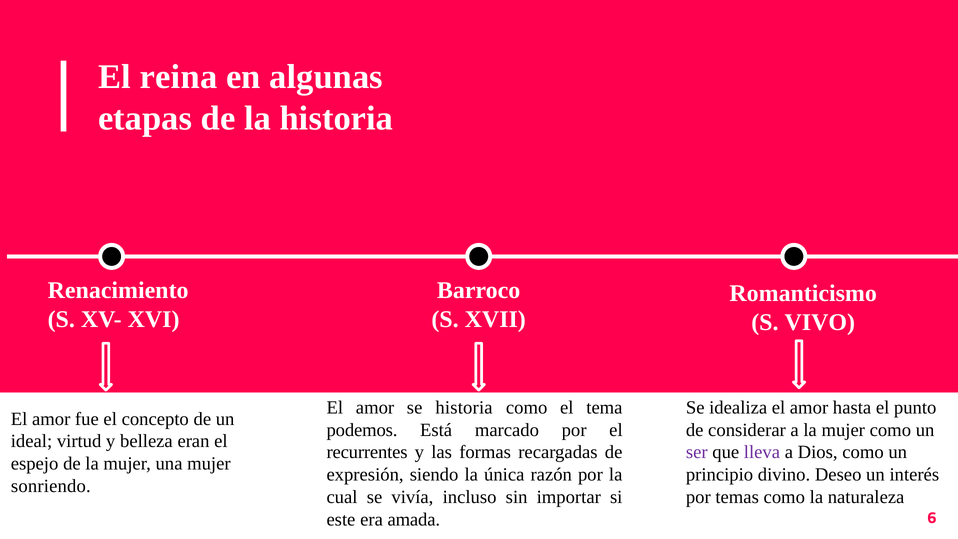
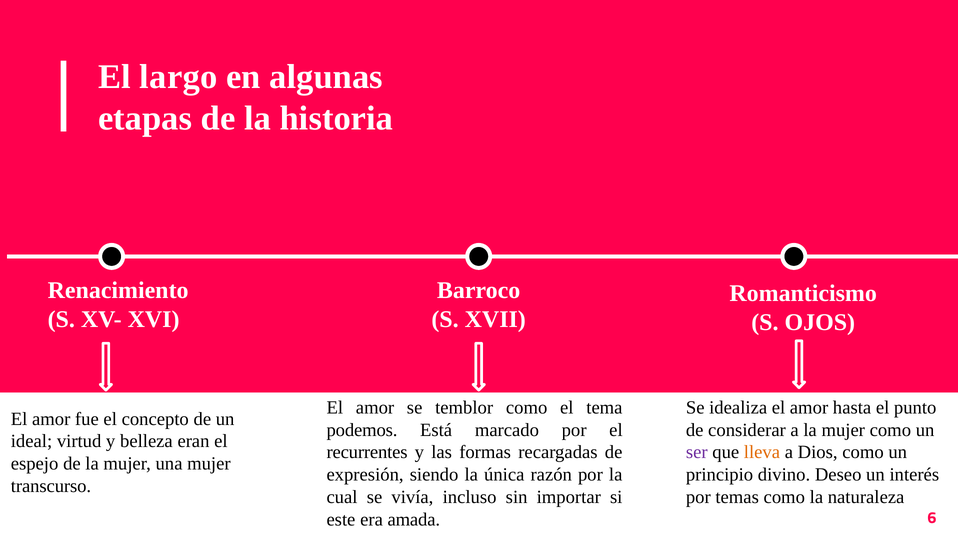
reina: reina -> largo (179, 77)
VIVO: VIVO -> OJOS (820, 322)
se historia: historia -> temblor (464, 408)
lleva colour: purple -> orange (762, 452)
sonriendo: sonriendo -> transcurso (51, 486)
